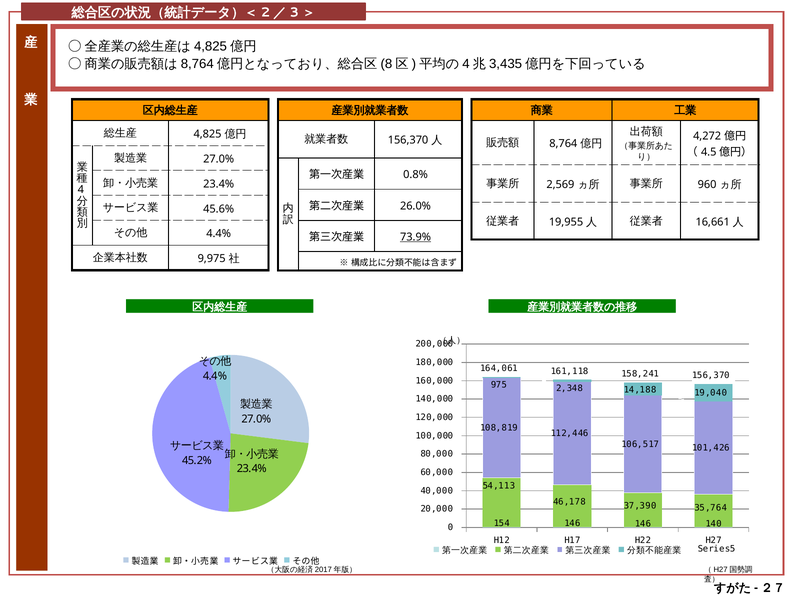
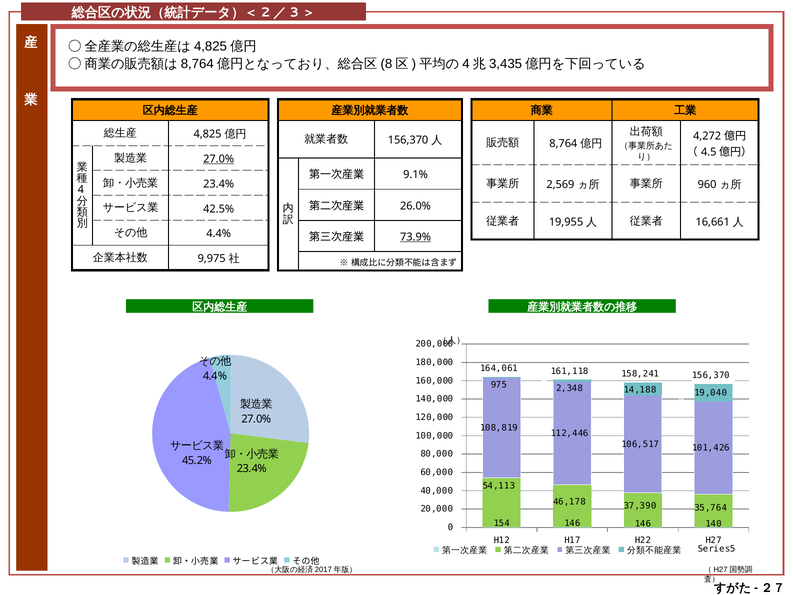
27.0% underline: none -> present (219, 159)
0.8%: 0.8% -> 9.1% (415, 175)
45.6%: 45.6% -> 42.5% (219, 209)
